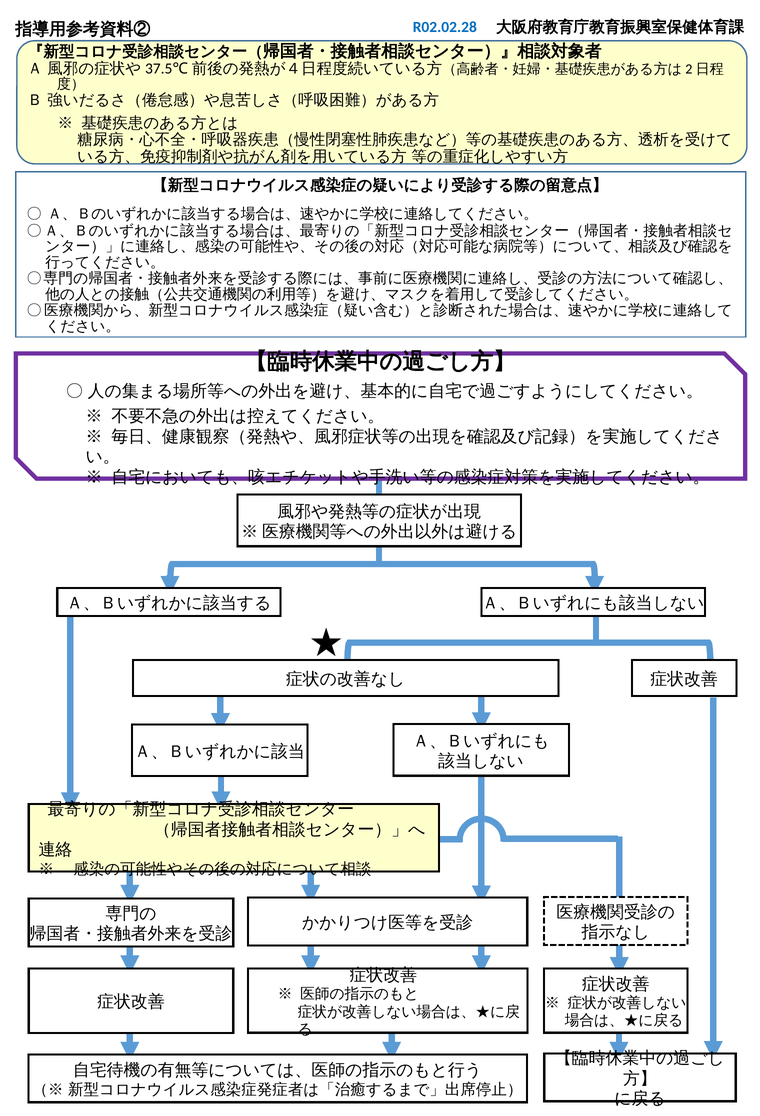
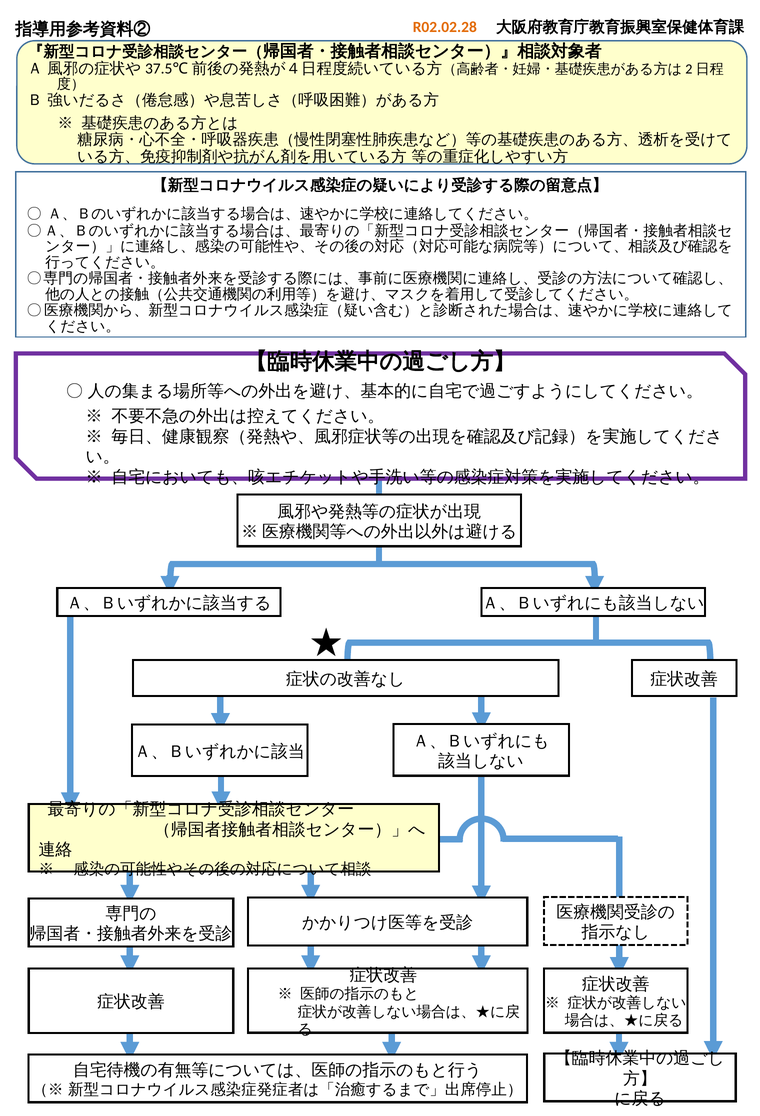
R02.02.28 colour: blue -> orange (445, 27)
